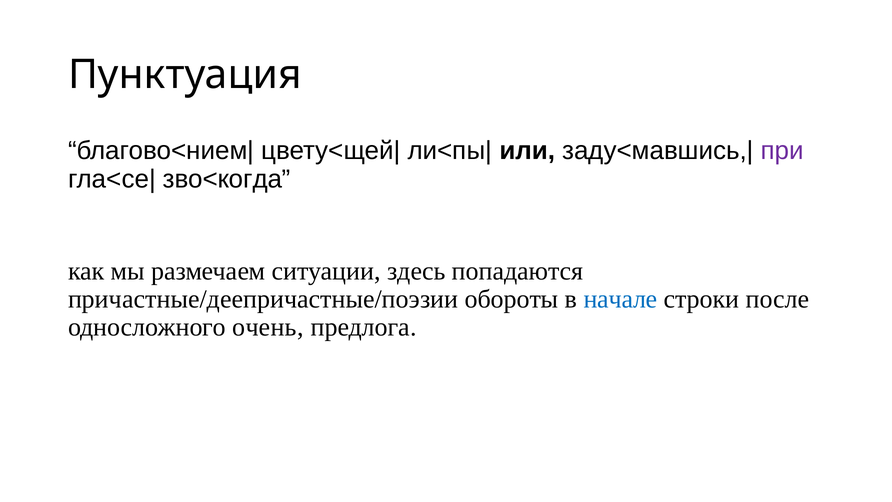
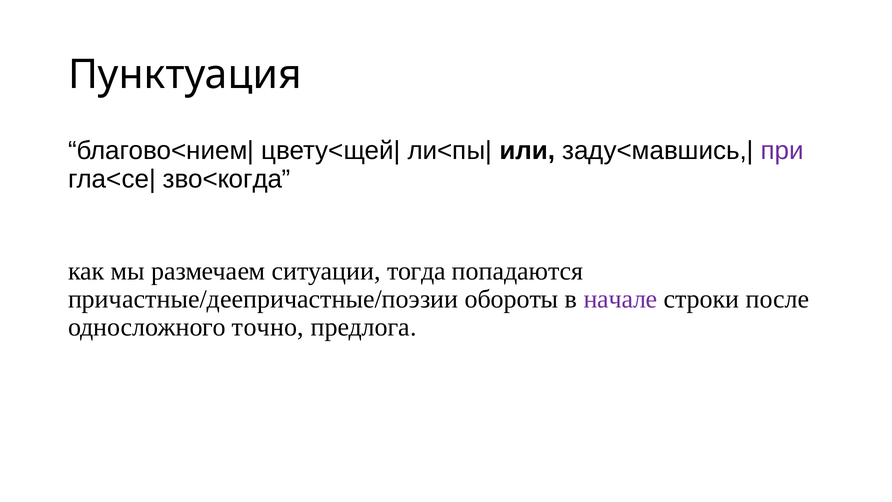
здесь: здесь -> тогда (416, 271)
начале colour: blue -> purple (621, 299)
очень: очень -> точно (268, 327)
